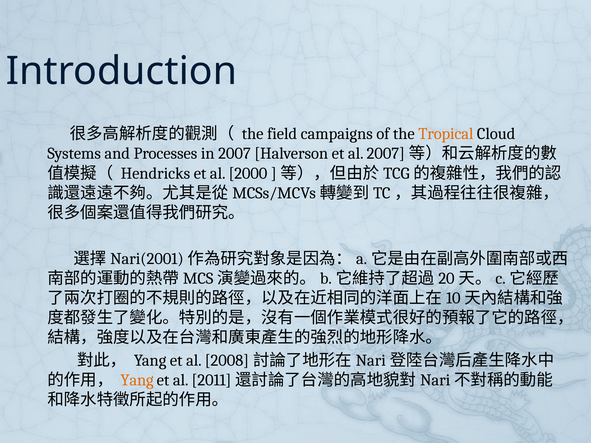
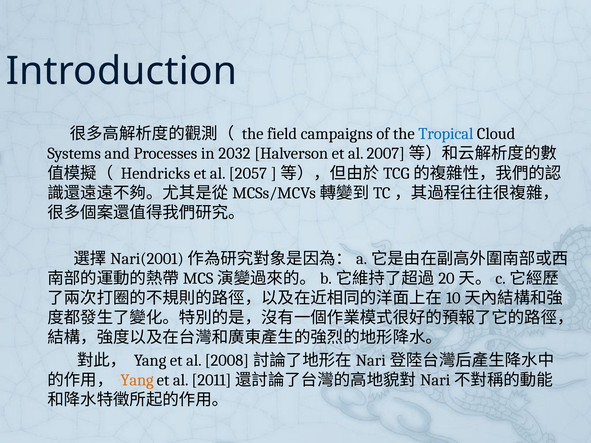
Tropical colour: orange -> blue (446, 134)
2007: 2007 -> 2032 (234, 154)
2000: 2000 -> 2057 (248, 173)
